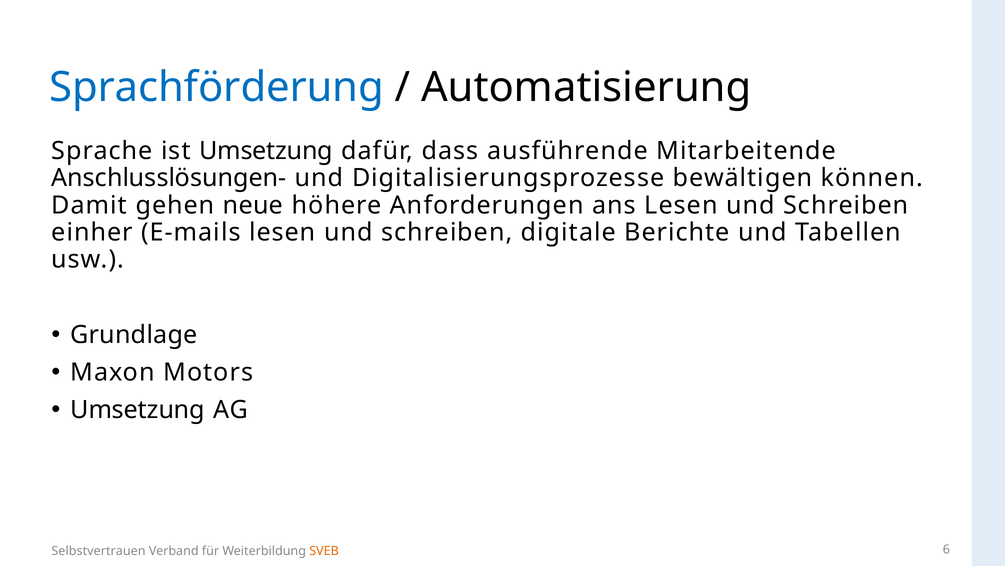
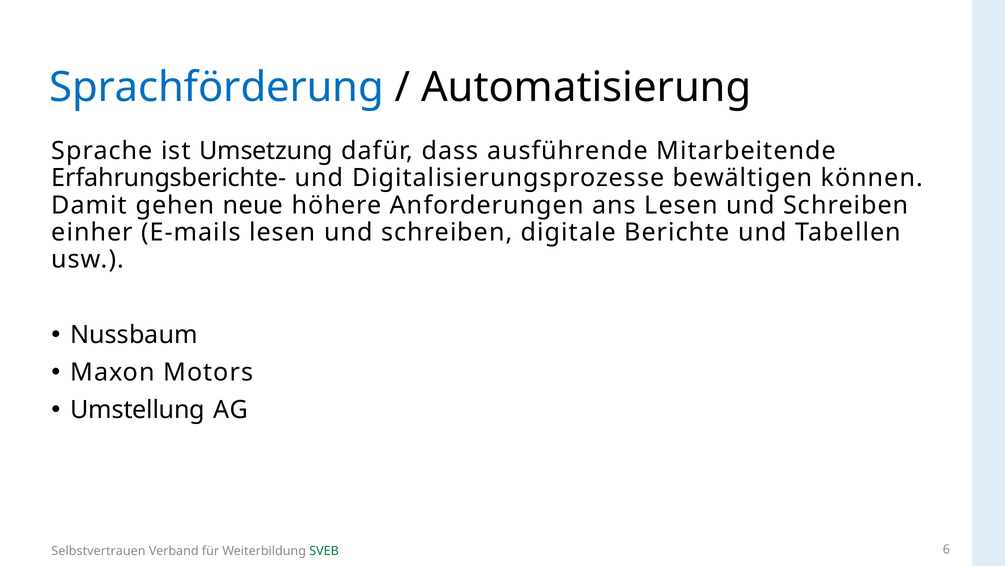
Anschlusslösungen-: Anschlusslösungen- -> Erfahrungsberichte- (169, 178)
Grundlage: Grundlage -> Nussbaum (134, 334)
Umsetzung: Umsetzung -> Umstellung (138, 410)
SVEB colour: orange -> green (324, 551)
